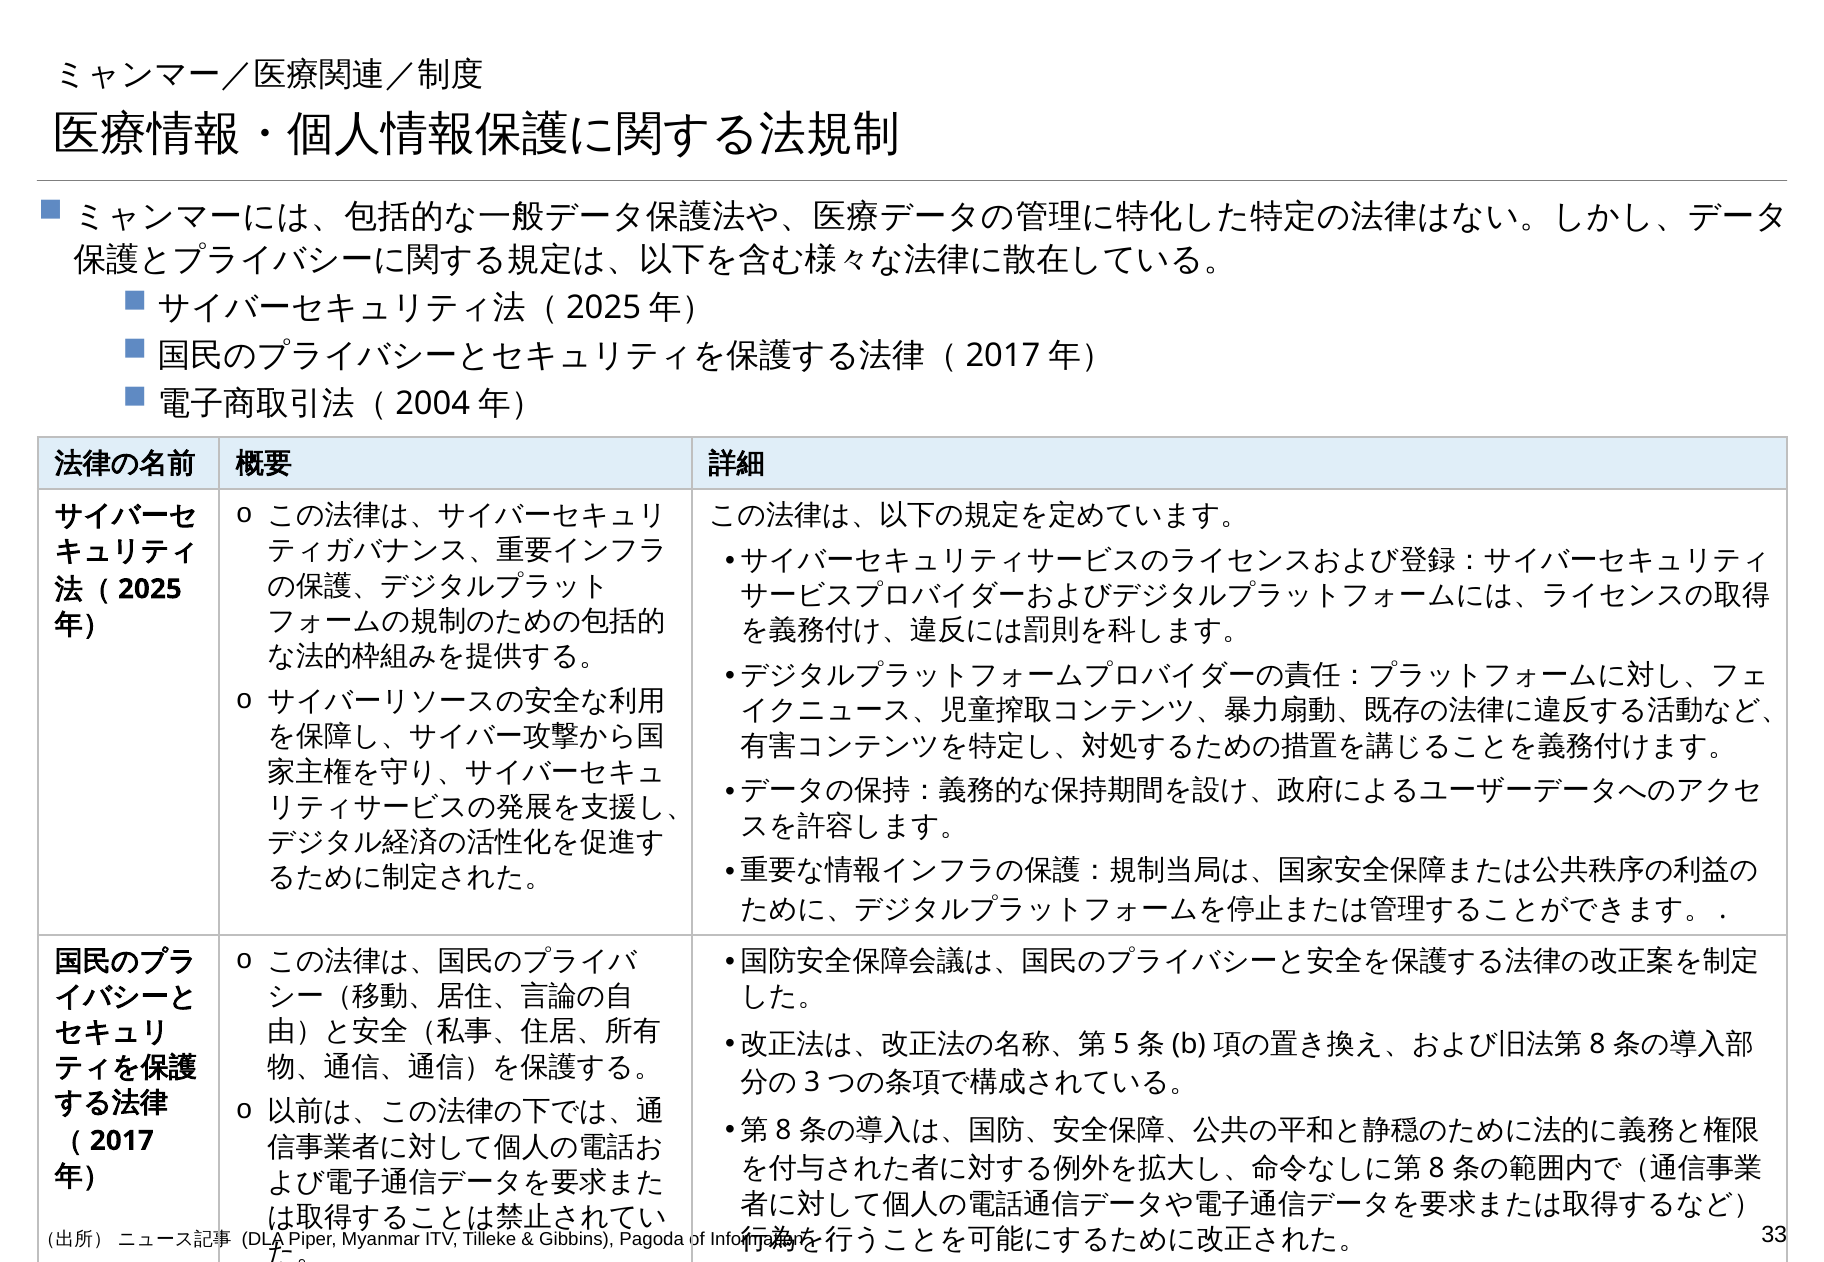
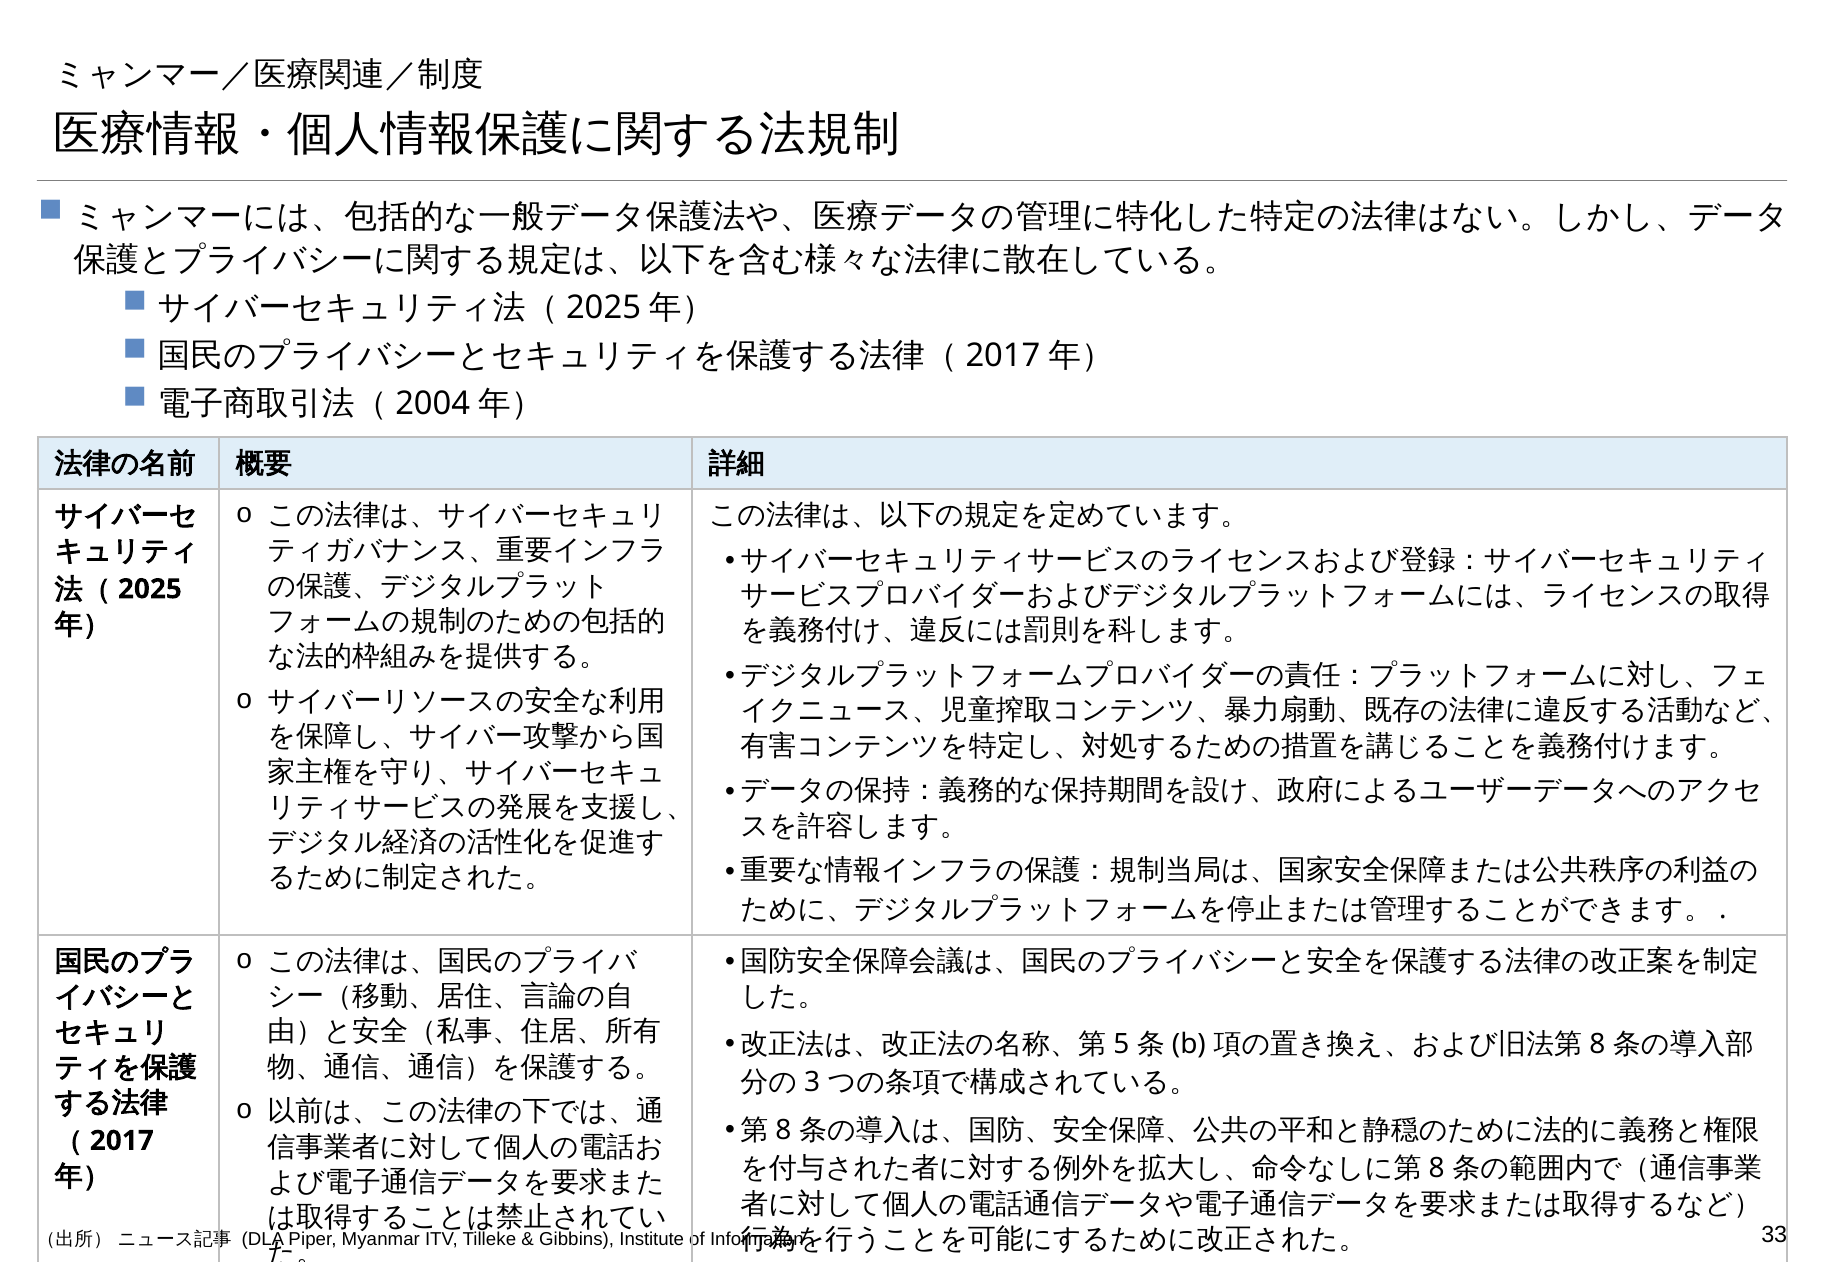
Pagoda: Pagoda -> Institute (652, 1241)
